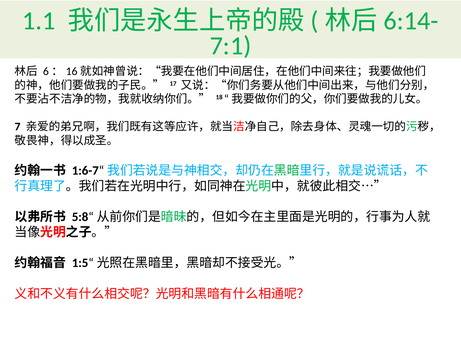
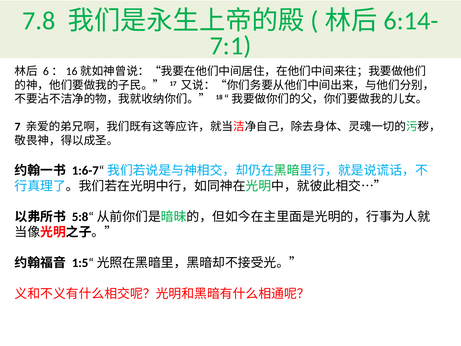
1.1: 1.1 -> 7.8 (39, 21)
